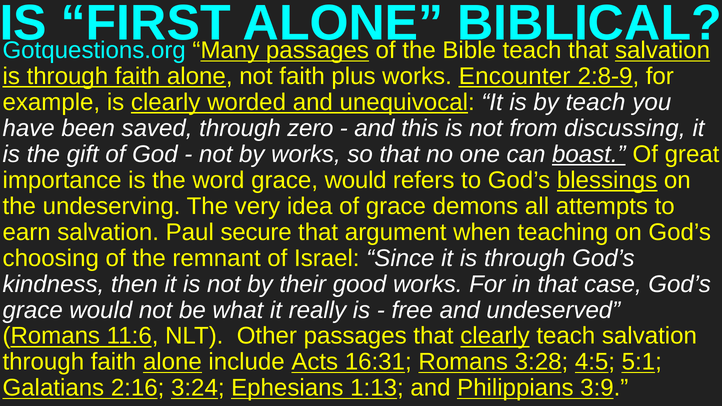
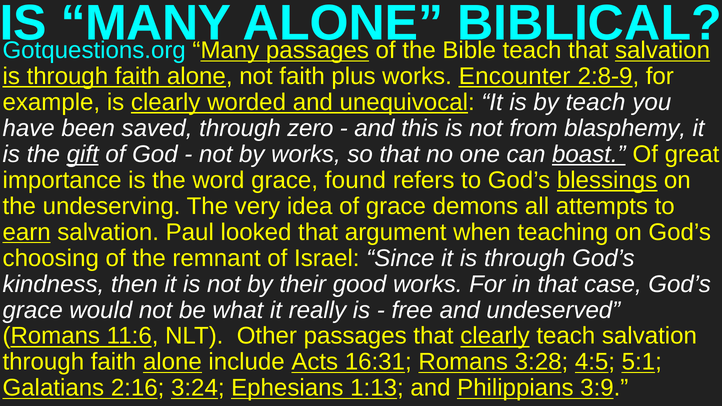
IS FIRST: FIRST -> MANY (146, 23)
discussing: discussing -> blasphemy (625, 128)
gift underline: none -> present (83, 154)
word grace would: would -> found (355, 180)
earn underline: none -> present (27, 232)
secure: secure -> looked (256, 232)
